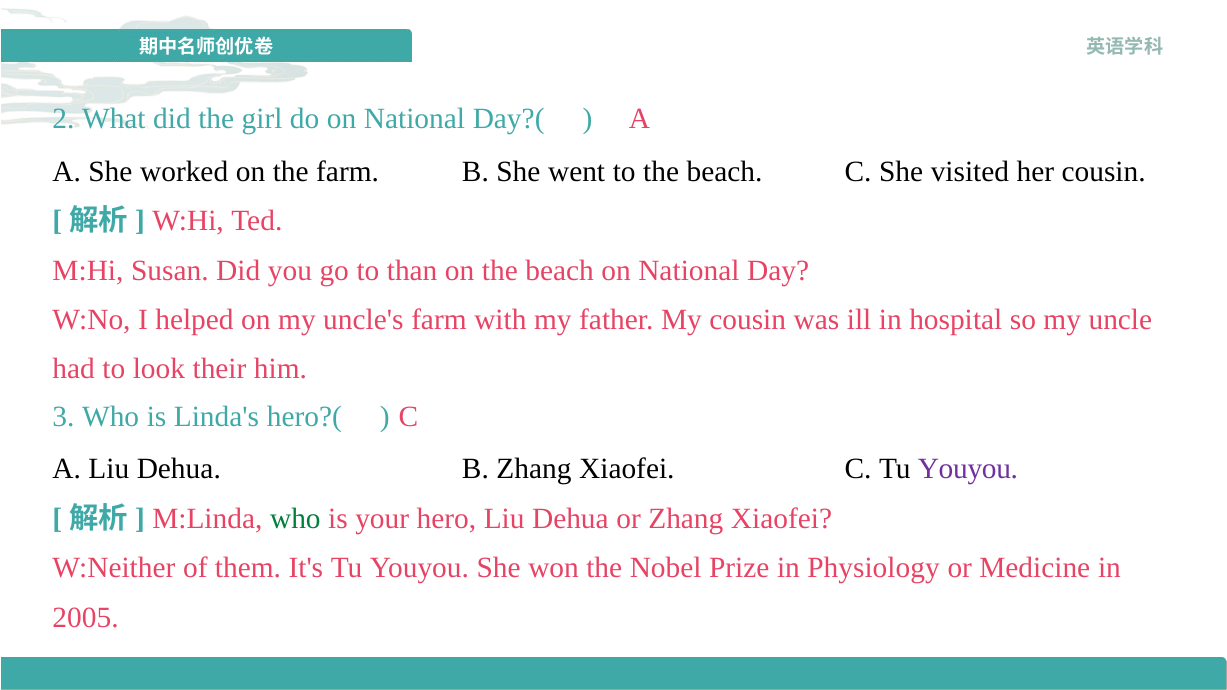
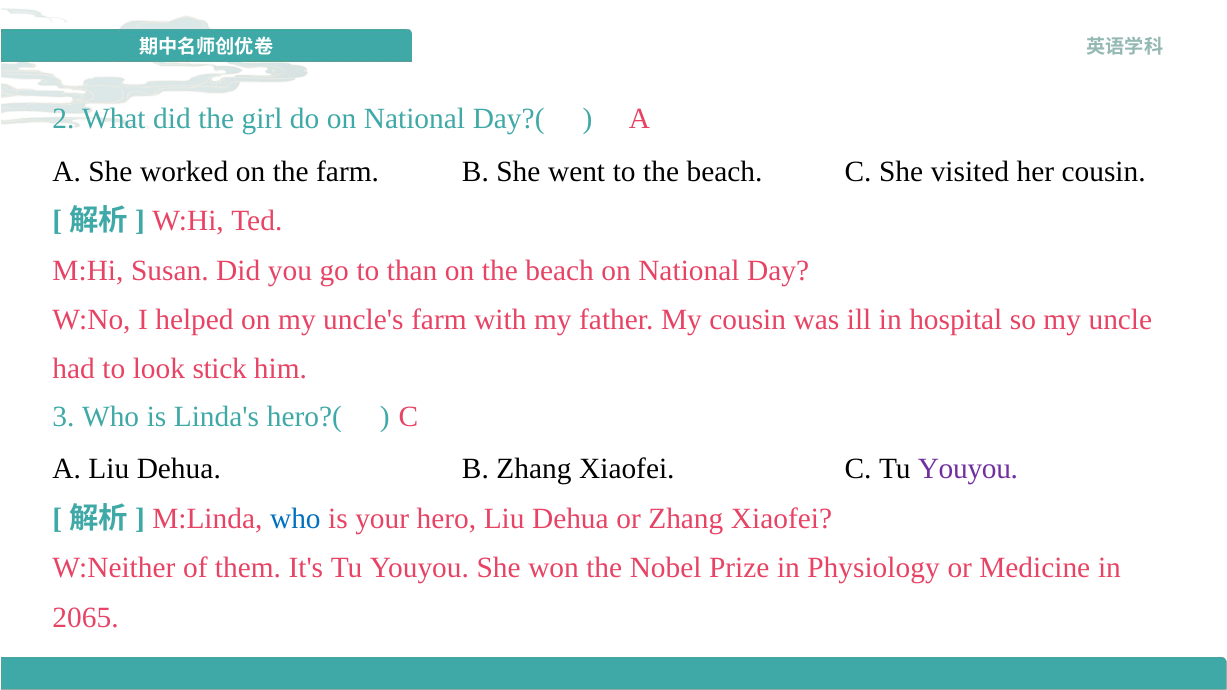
their: their -> stick (220, 369)
who colour: green -> blue (295, 519)
2005: 2005 -> 2065 (86, 618)
